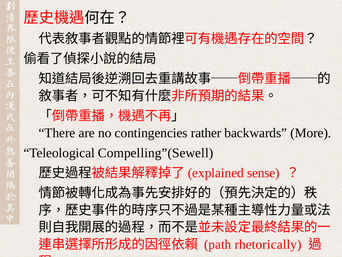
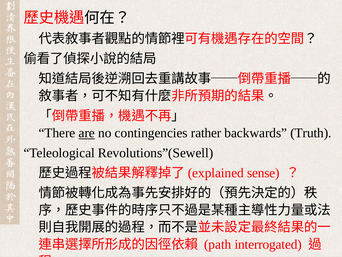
are underline: none -> present (87, 133)
More: More -> Truth (311, 133)
Compelling”(Sewell: Compelling”(Sewell -> Revolutions”(Sewell (156, 153)
rhetorically: rhetorically -> interrogated (268, 244)
